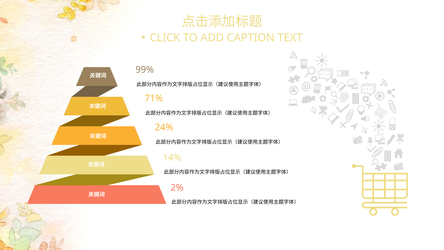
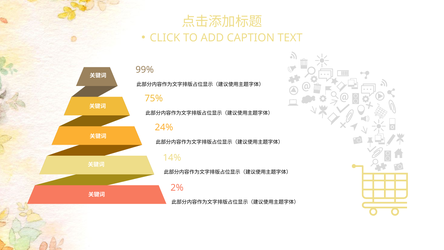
71%: 71% -> 75% (154, 98)
